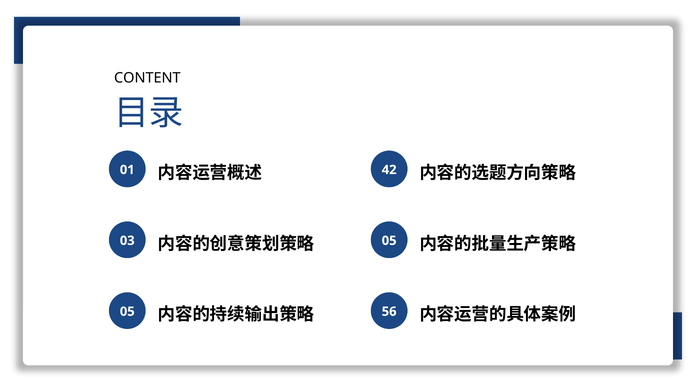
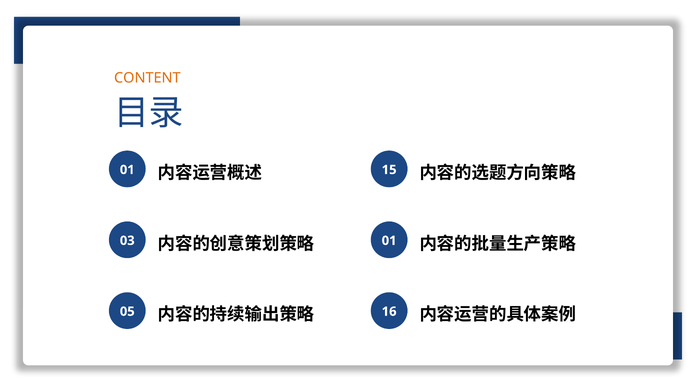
CONTENT colour: black -> orange (147, 78)
42: 42 -> 15 (389, 170)
05: 05 -> 01 (389, 241)
56: 56 -> 16 (389, 312)
